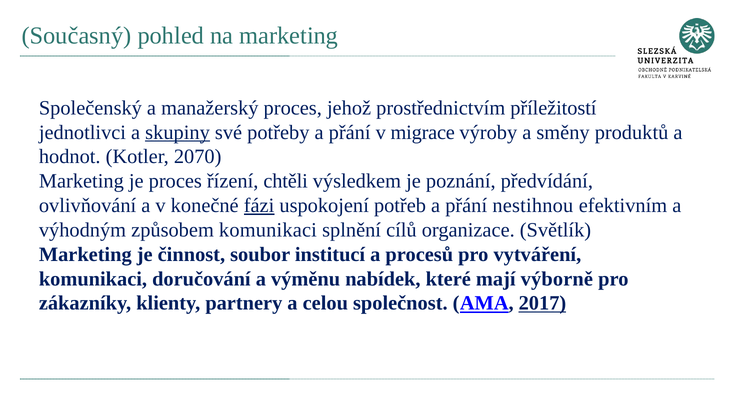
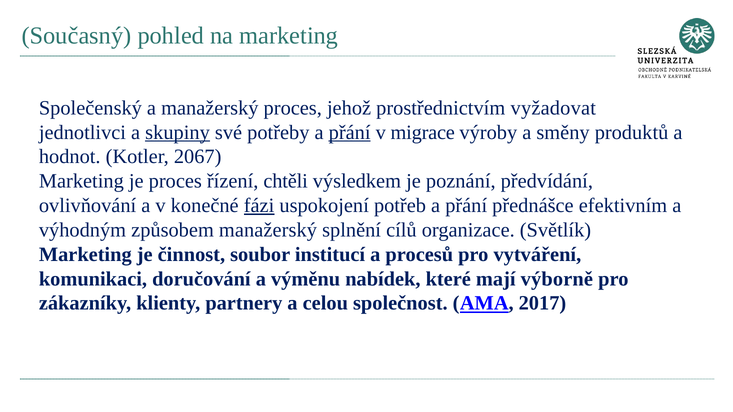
příležitostí: příležitostí -> vyžadovat (553, 108)
přání underline: none -> present (350, 132)
2070: 2070 -> 2067 (198, 157)
nestihnou: nestihnou -> přednášce (533, 206)
způsobem komunikaci: komunikaci -> manažerský (268, 230)
2017 underline: present -> none (542, 304)
